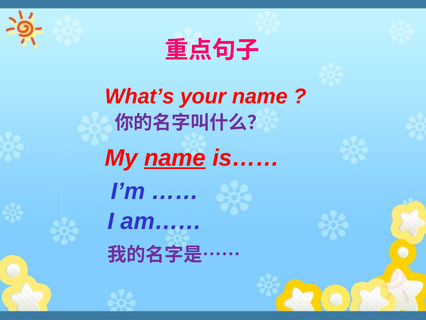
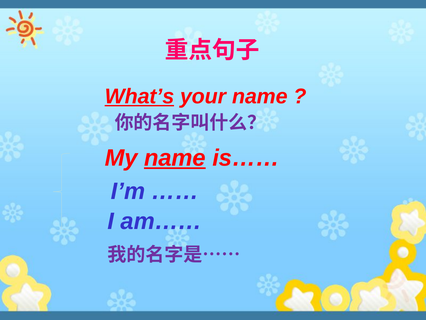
What’s underline: none -> present (139, 96)
